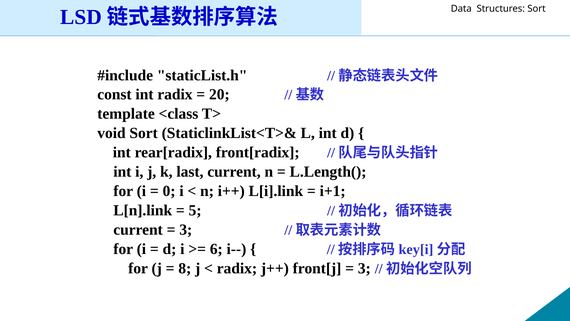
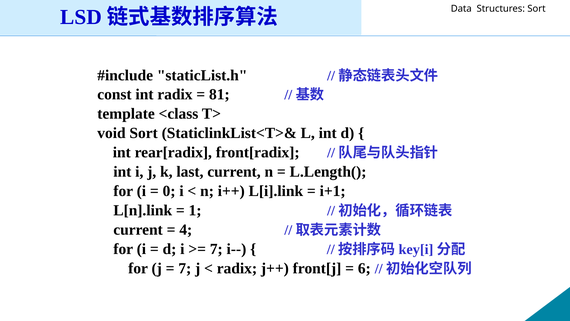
20: 20 -> 81 (219, 94)
5: 5 -> 1 (195, 210)
3: 3 -> 4 (186, 229)
6: 6 -> 7 (216, 249)
8: 8 -> 7 (185, 268)
3: 3 -> 6 (364, 268)
